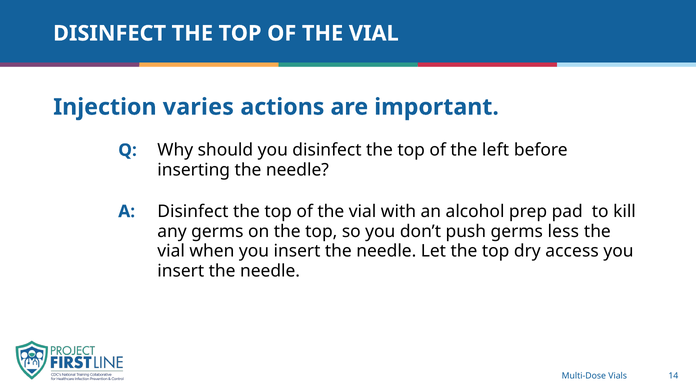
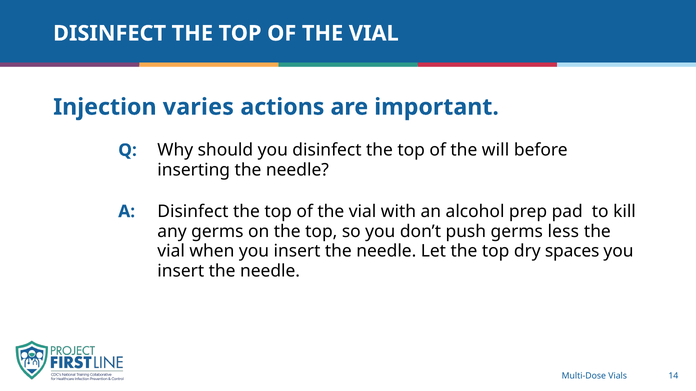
left: left -> will (496, 150)
access: access -> spaces (572, 251)
